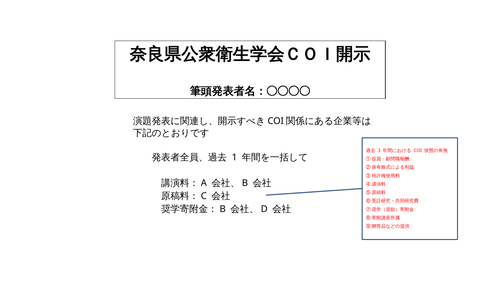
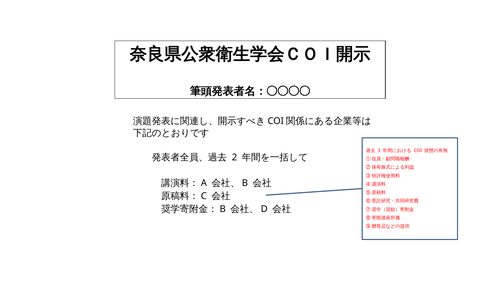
1: 1 -> 2 (234, 158)
